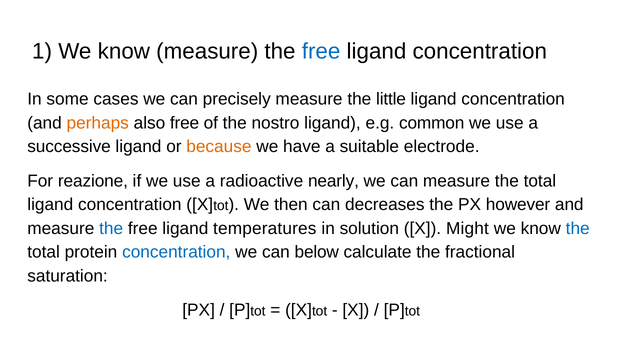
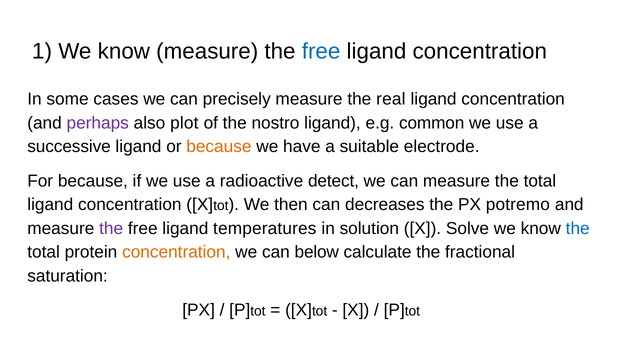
little: little -> real (391, 99)
perhaps colour: orange -> purple (98, 123)
also free: free -> plot (184, 123)
For reazione: reazione -> because (93, 181)
nearly: nearly -> detect (333, 181)
however: however -> potremo (518, 205)
the colour: blue -> purple (111, 228)
Might: Might -> Solve (467, 228)
concentration colour: blue -> orange (176, 252)
